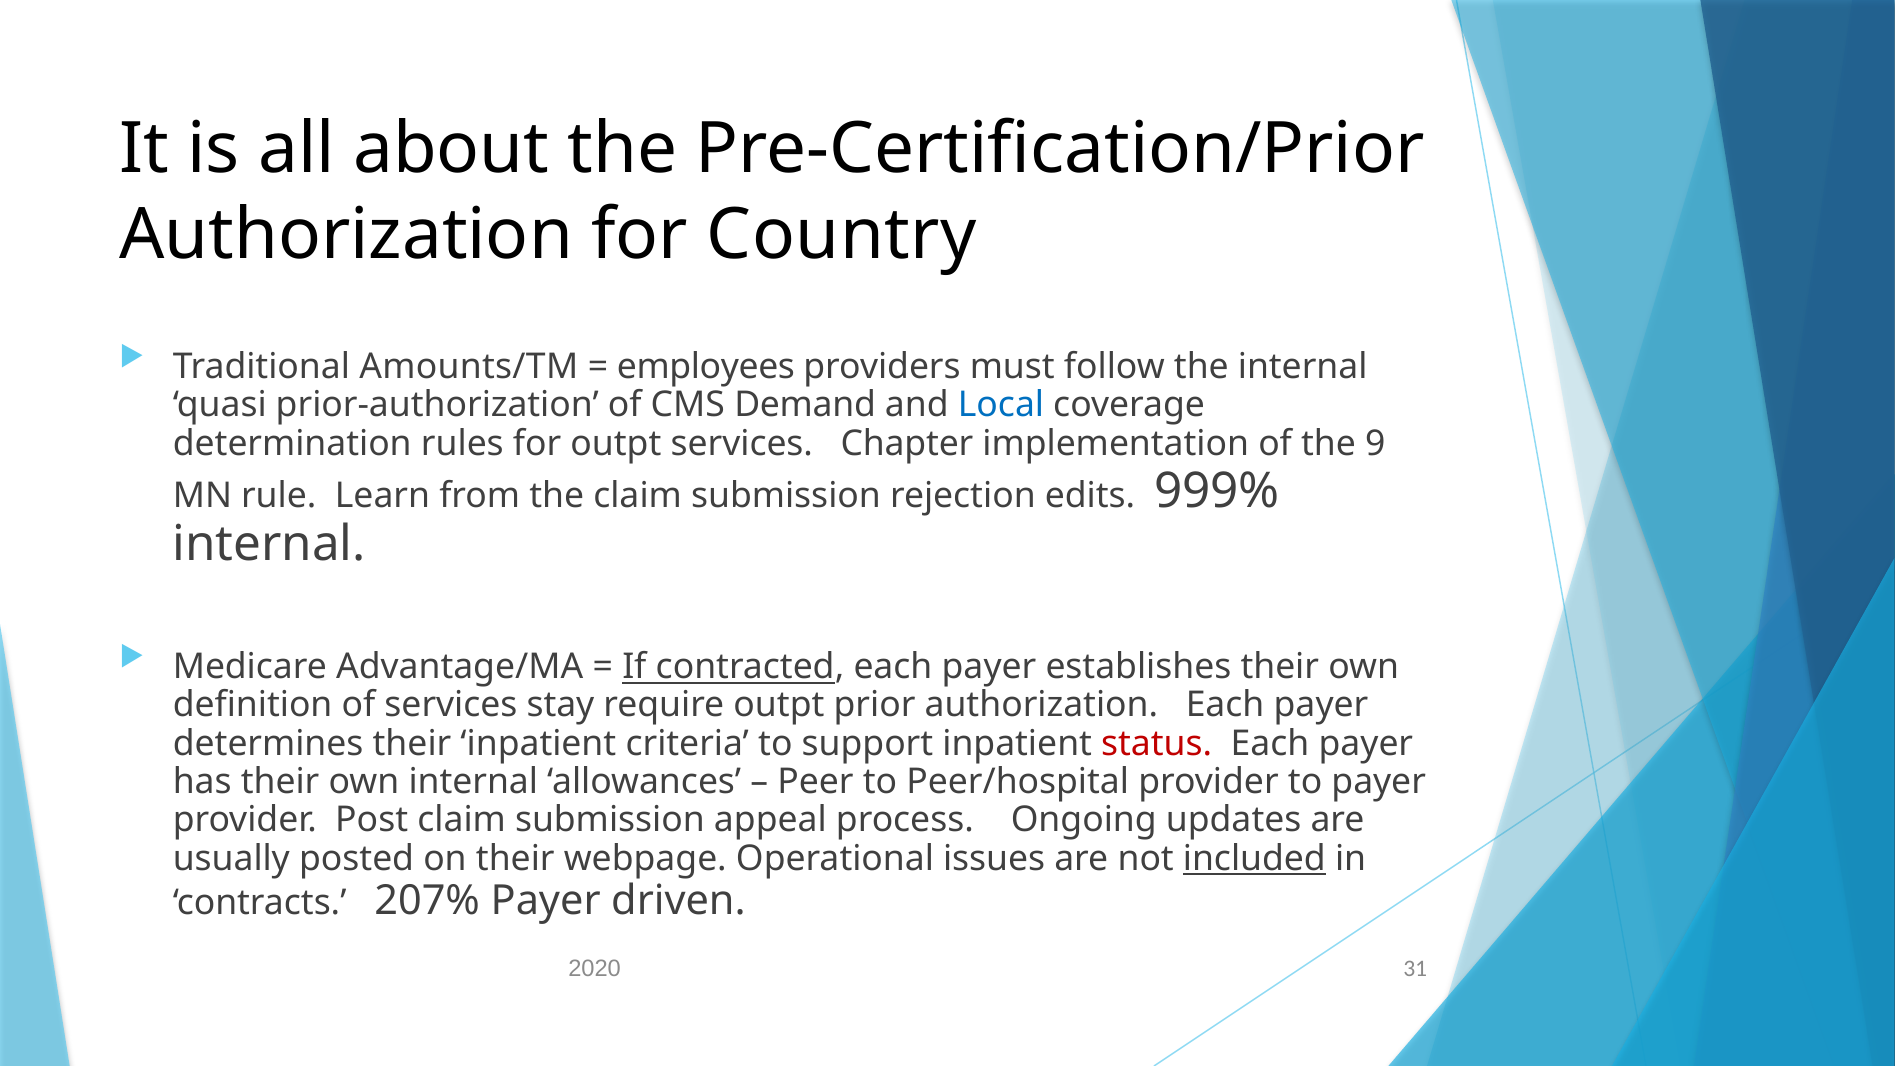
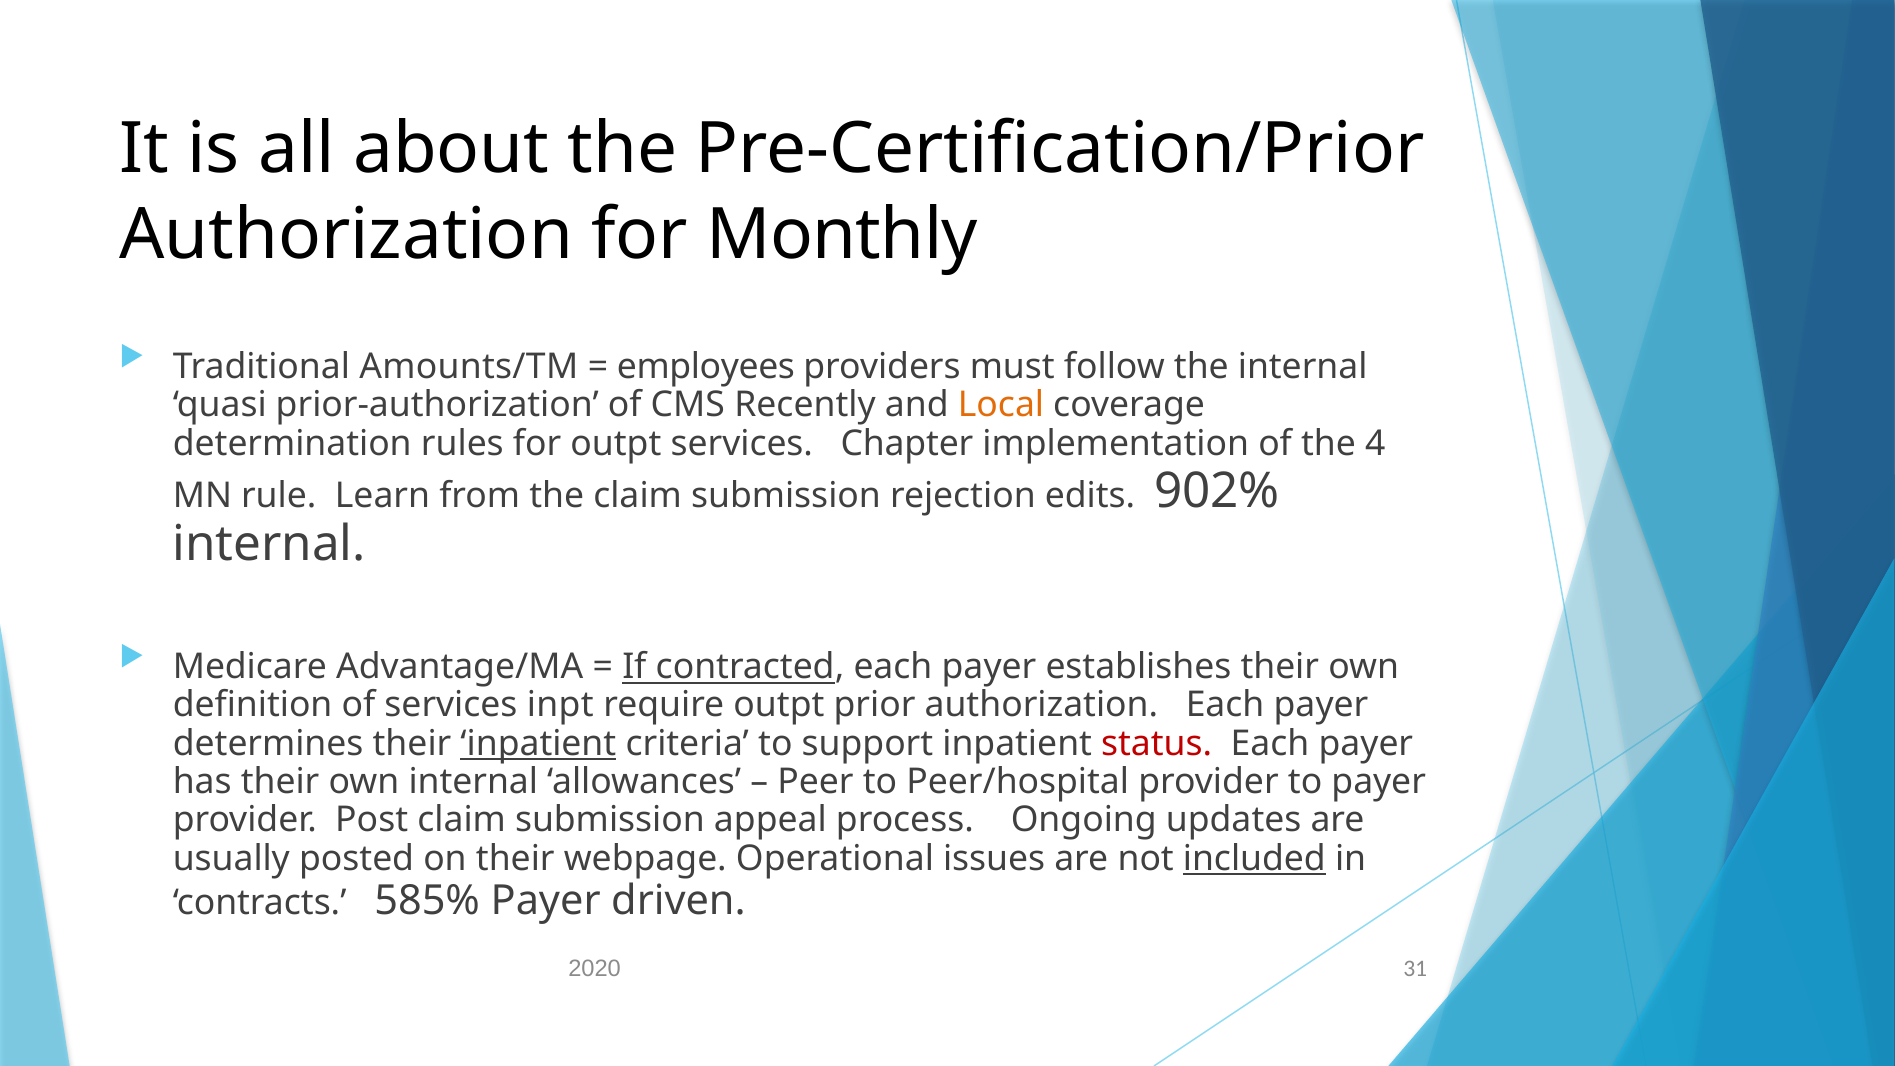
Country: Country -> Monthly (842, 235)
Demand: Demand -> Recently (805, 405)
Local colour: blue -> orange (1001, 405)
9: 9 -> 4 (1375, 444)
999%: 999% -> 902% (1217, 491)
stay: stay -> inpt (560, 705)
inpatient underline: none -> present (538, 743)
207%: 207% -> 585% (427, 901)
